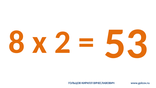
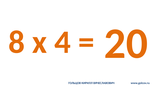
2: 2 -> 4 (63, 42)
53: 53 -> 20 (126, 43)
